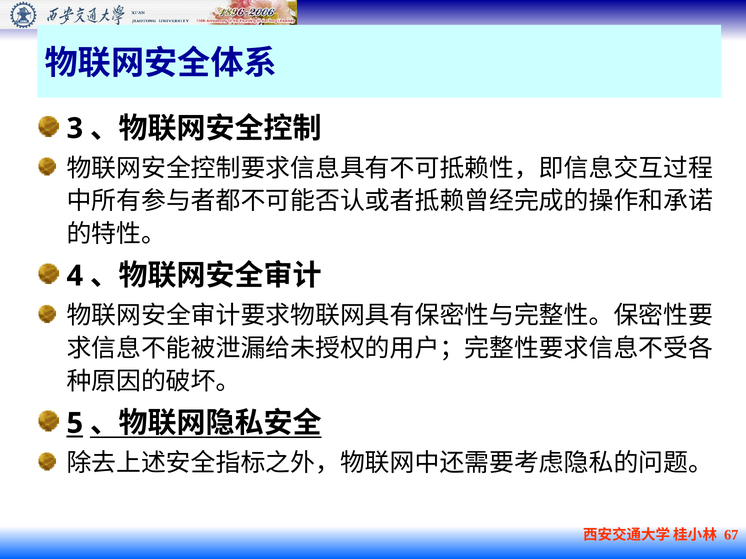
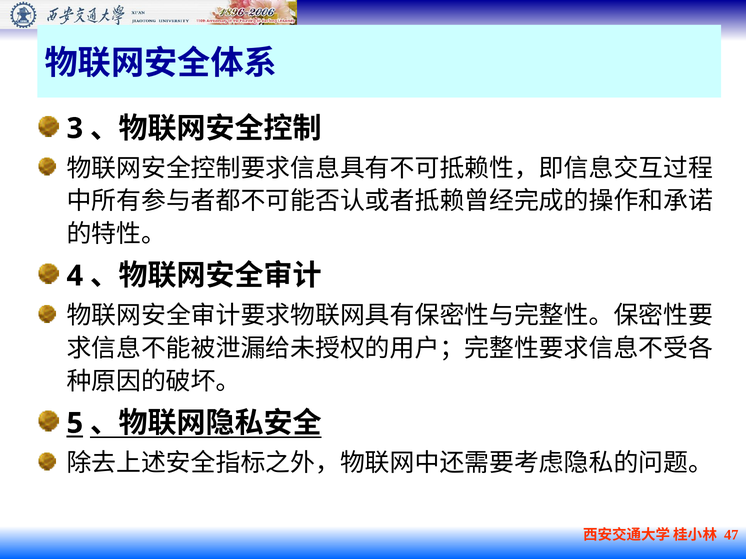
67: 67 -> 47 (731, 536)
